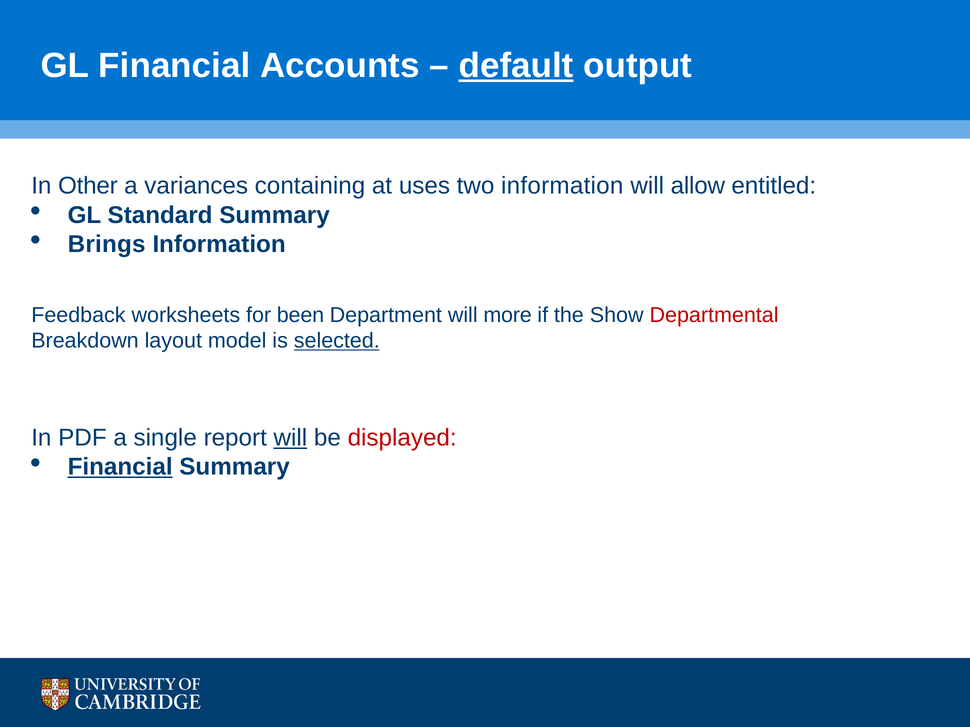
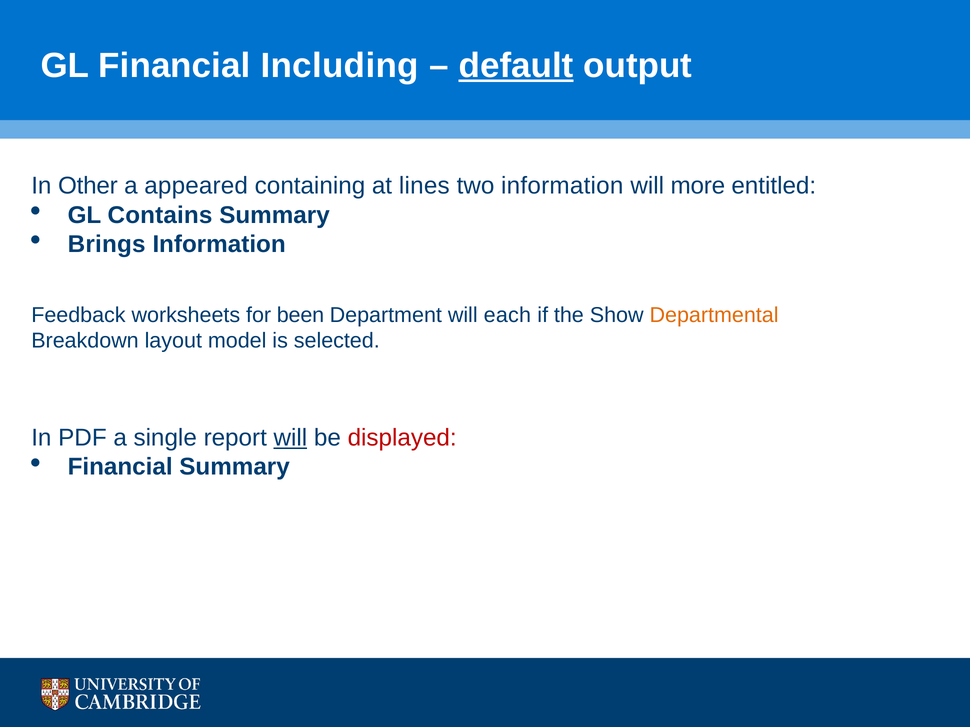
Accounts: Accounts -> Including (340, 66)
variances: variances -> appeared (196, 186)
uses: uses -> lines (424, 186)
allow: allow -> more (698, 186)
Standard: Standard -> Contains (160, 215)
more: more -> each (507, 315)
Departmental colour: red -> orange (714, 315)
selected underline: present -> none (337, 341)
Financial underline: present -> none (120, 467)
